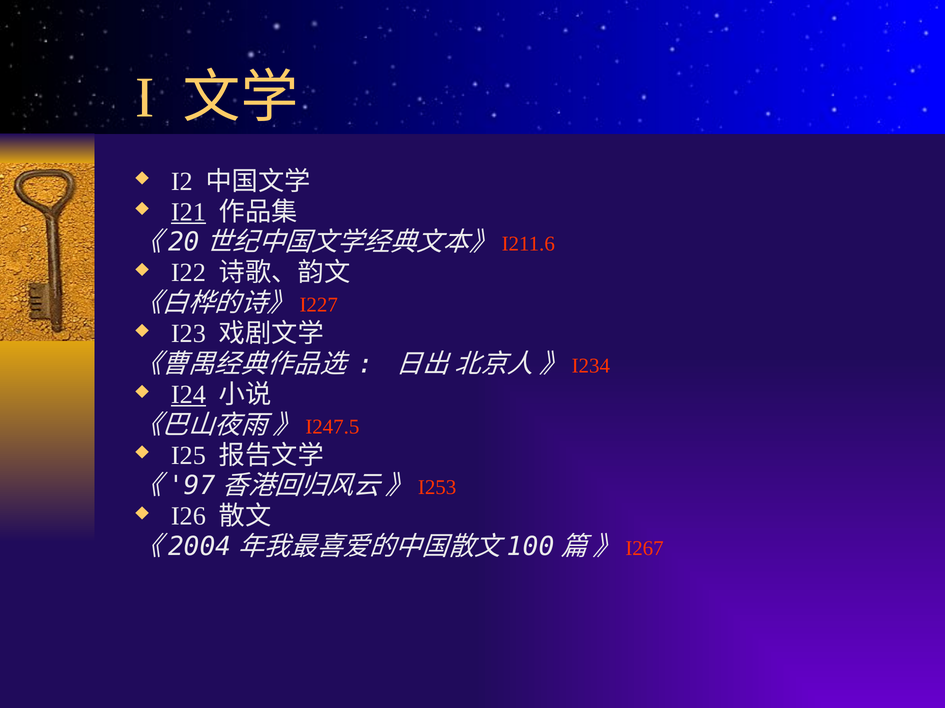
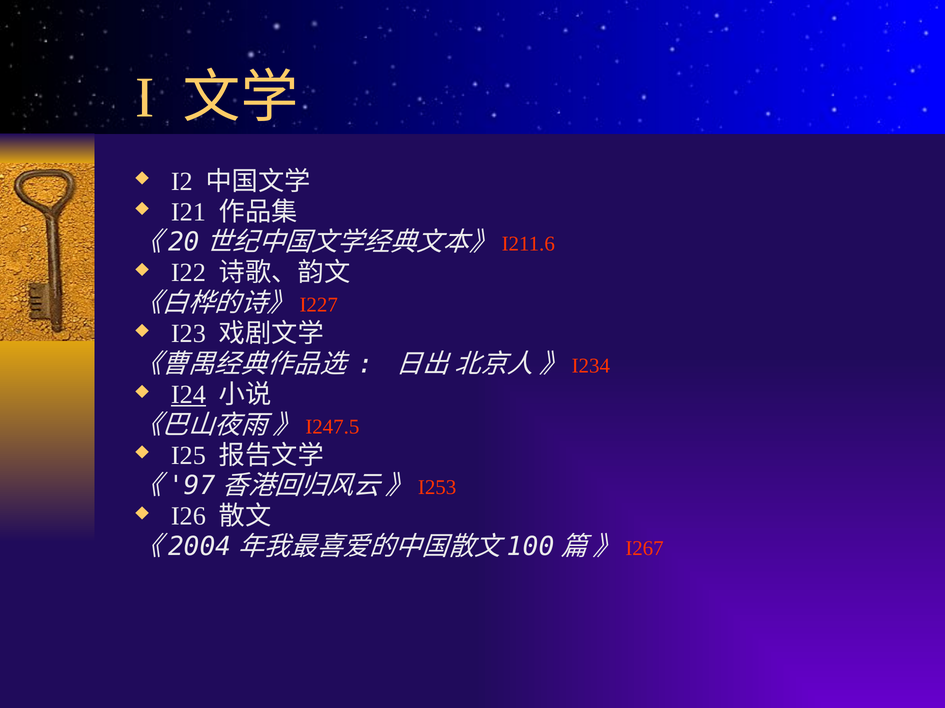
I21 underline: present -> none (188, 212)
